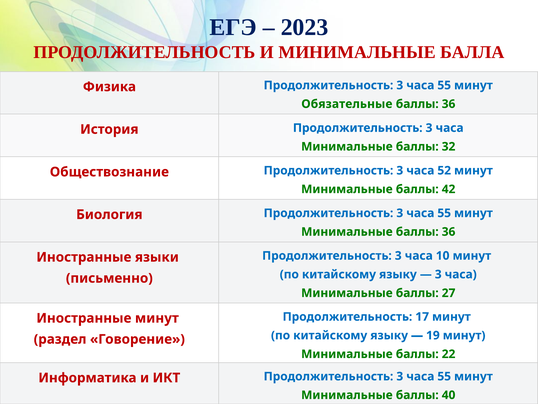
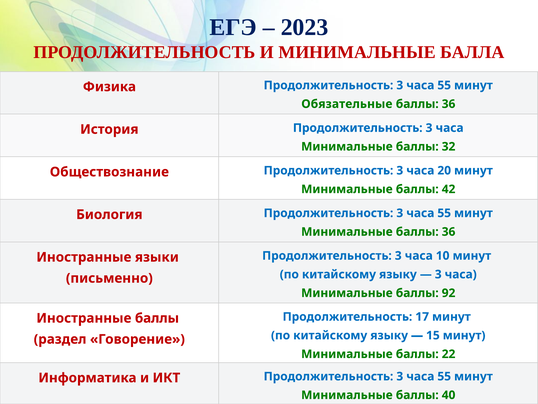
52: 52 -> 20 (444, 170)
27: 27 -> 92 (449, 293)
Иностранные минут: минут -> баллы (157, 318)
19: 19 -> 15 (433, 335)
